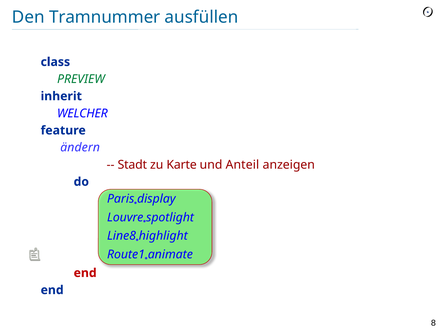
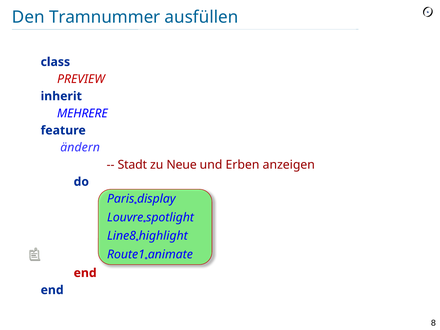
PREVIEW colour: green -> red (81, 79)
WELCHER: WELCHER -> MEHRERE (82, 113)
Karte: Karte -> Neue (182, 165)
Anteil: Anteil -> Erben (242, 165)
